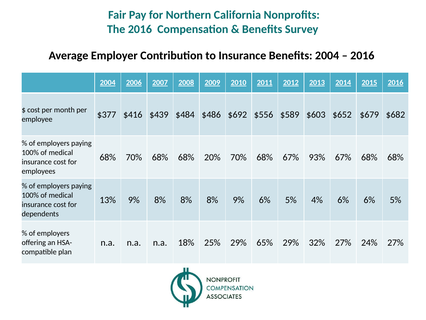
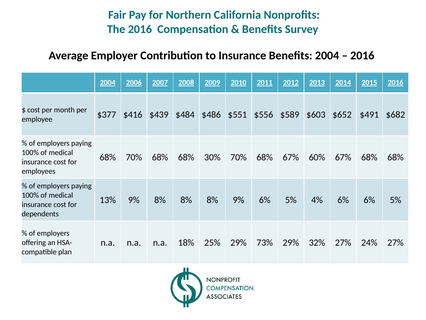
$692: $692 -> $551 (237, 114)
$679: $679 -> $491 (369, 114)
20%: 20% -> 30% (212, 157)
93%: 93% -> 60% (317, 157)
65%: 65% -> 73% (265, 242)
